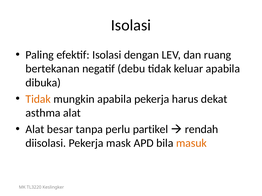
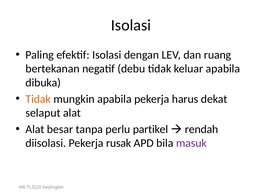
asthma: asthma -> selaput (43, 113)
mask: mask -> rusak (119, 143)
masuk colour: orange -> purple (191, 143)
